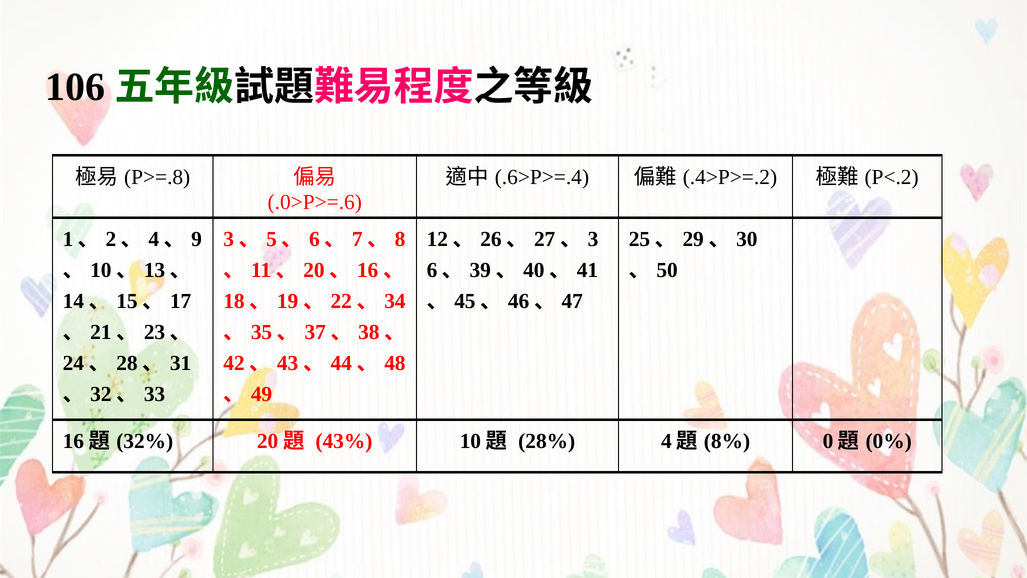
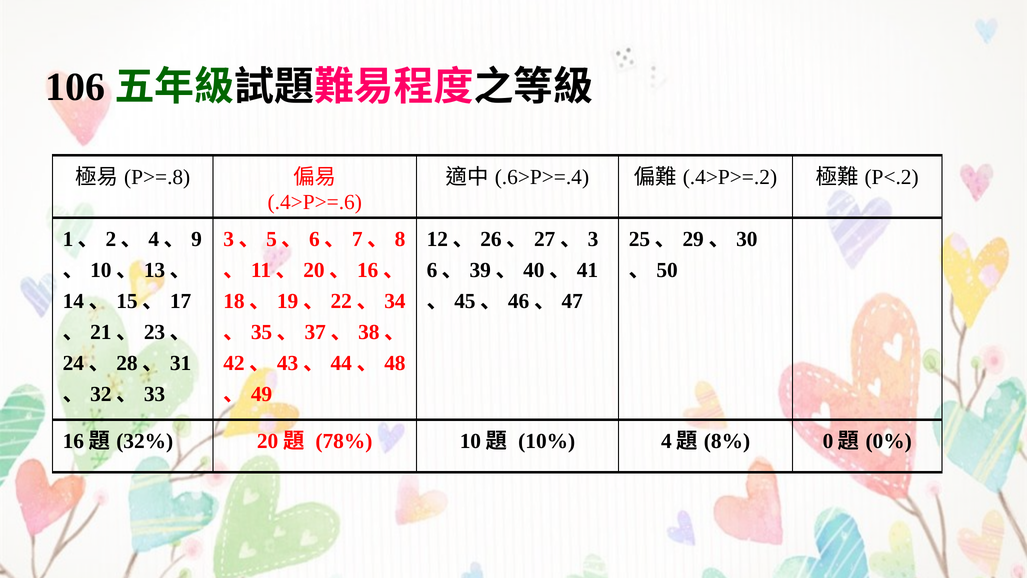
.0>P>=.6: .0>P>=.6 -> .4>P>=.6 (315, 202)
43%: 43% -> 78% (344, 441)
28%: 28% -> 10% (547, 441)
